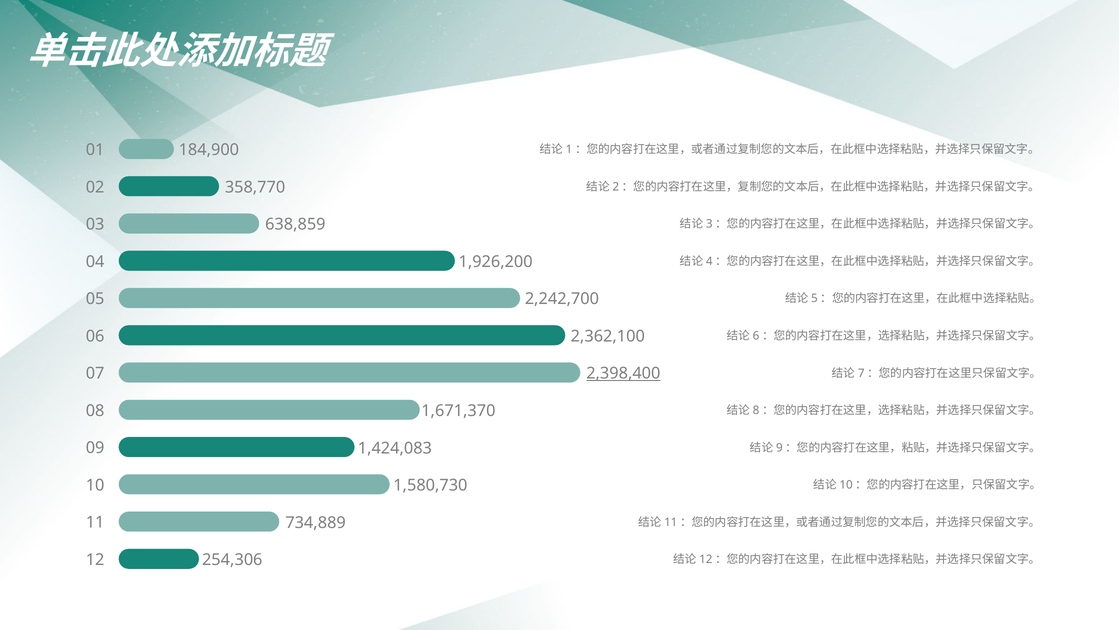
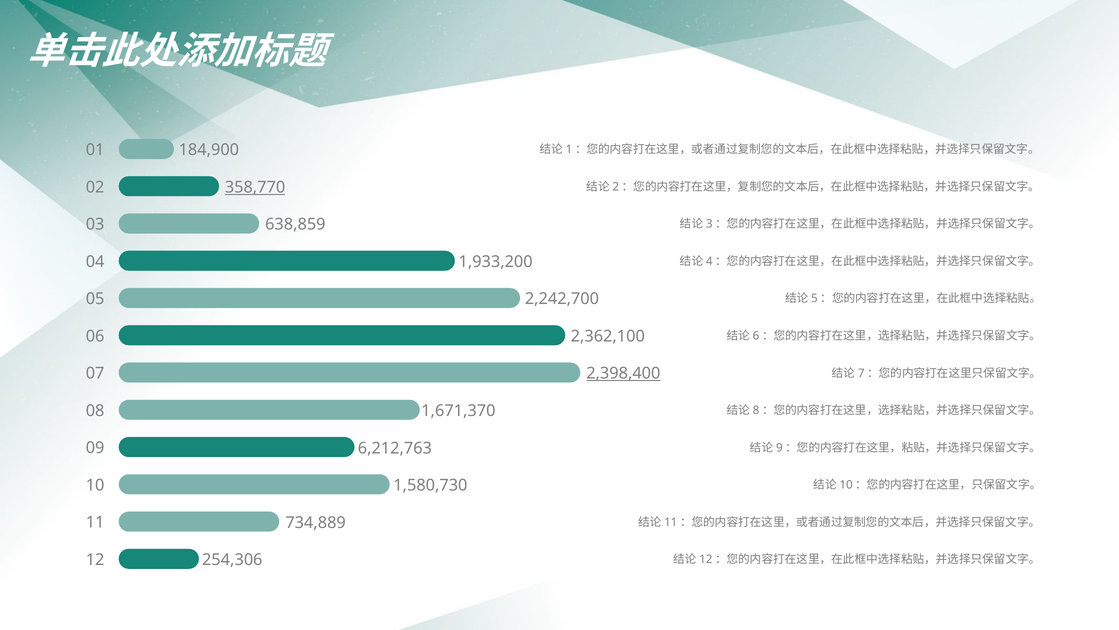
358,770 underline: none -> present (255, 187)
1,926,200: 1,926,200 -> 1,933,200 (496, 262)
1,424,083: 1,424,083 -> 6,212,763 (395, 448)
